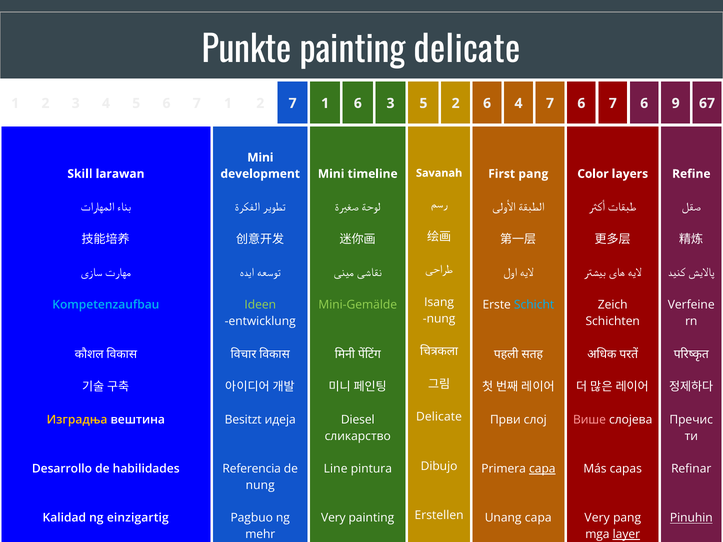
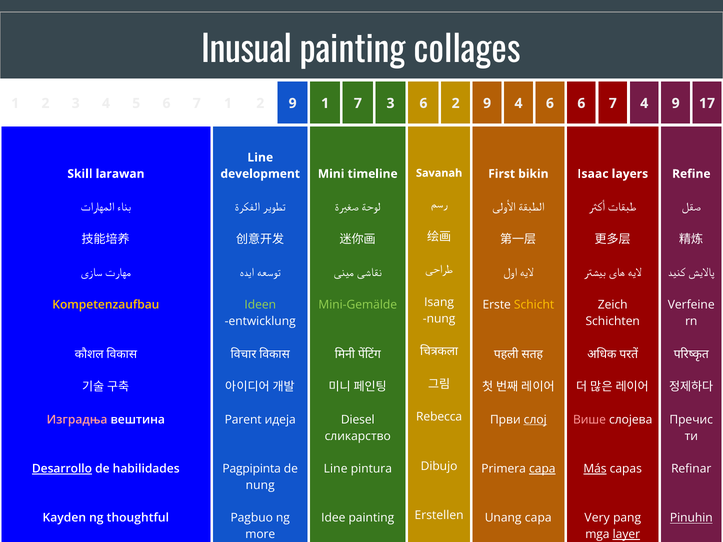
Punkte: Punkte -> Inusual (247, 50)
painting delicate: delicate -> collages (467, 50)
1 2 7: 7 -> 9 (293, 103)
1 6: 6 -> 7 (358, 103)
3 5: 5 -> 6 (423, 103)
6: 6 -> 9 (487, 103)
4 7: 7 -> 6 (550, 103)
6 7 6: 6 -> 4 (644, 103)
67: 67 -> 17 (707, 103)
Mini: Mini -> Line (260, 158)
First pang: pang -> bikin (533, 174)
Color: Color -> Isaac (593, 174)
Kompetenzaufbau colour: light blue -> yellow (106, 305)
Schicht colour: light blue -> yellow (534, 305)
Delicate: Delicate -> Rebecca (439, 417)
Изградња colour: yellow -> pink (77, 420)
Besitzt: Besitzt -> Parent (243, 420)
слој underline: none -> present (535, 420)
Desarrollo underline: none -> present (62, 469)
Referencia: Referencia -> Pagpipinta (252, 469)
Más underline: none -> present (595, 469)
Kalidad: Kalidad -> Kayden (64, 518)
einzigartig: einzigartig -> thoughtful (138, 518)
Very: Very -> Idee (333, 518)
mehr: mehr -> more (260, 535)
